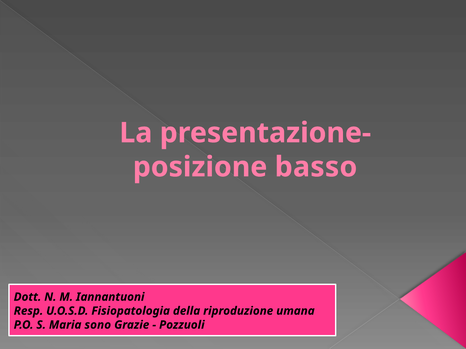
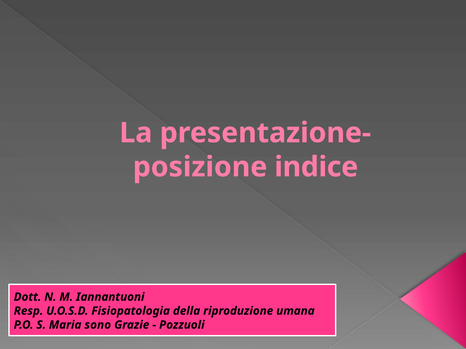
basso: basso -> indice (316, 167)
